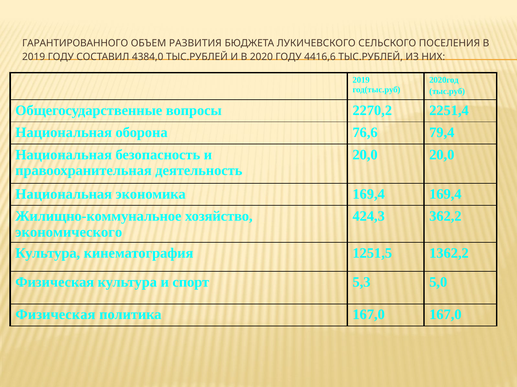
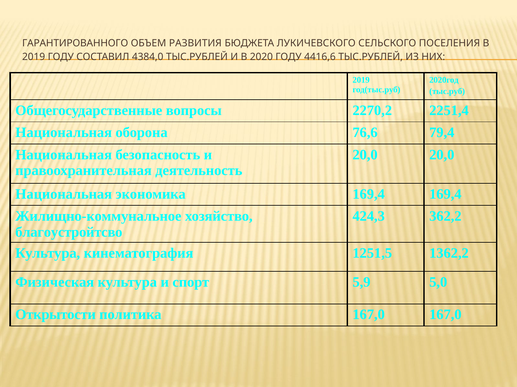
экономического: экономического -> благоустройтсво (69, 232)
5,3: 5,3 -> 5,9 (361, 283)
Физическая: Физическая -> Открытости (56, 315)
